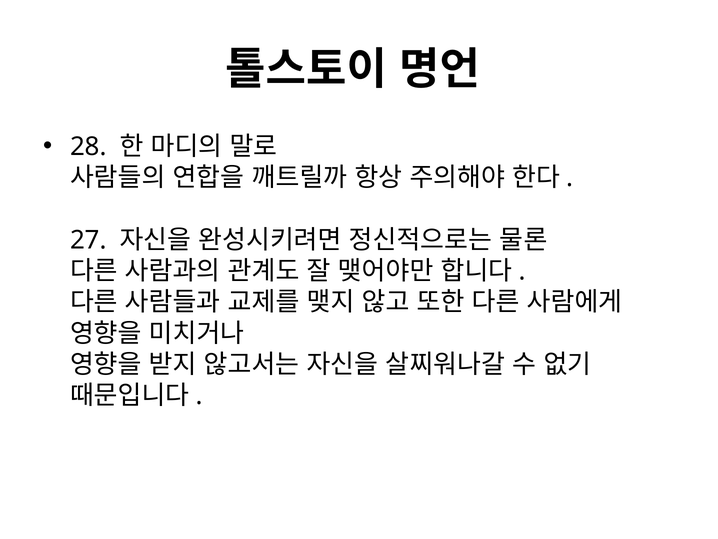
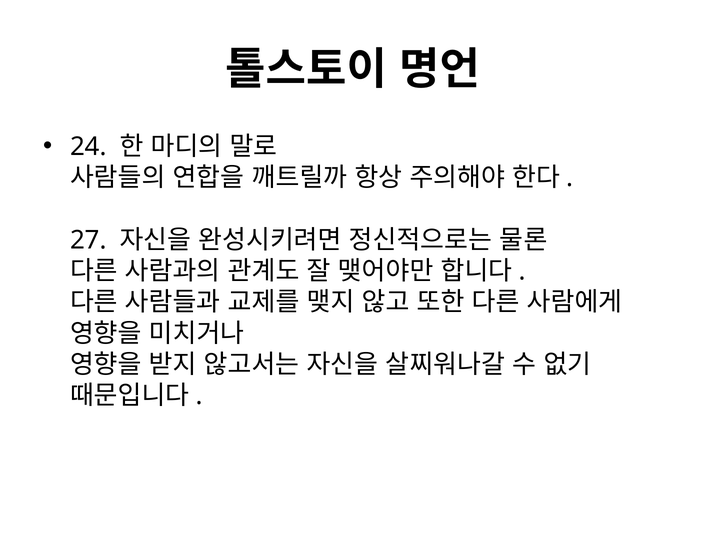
28: 28 -> 24 (88, 147)
